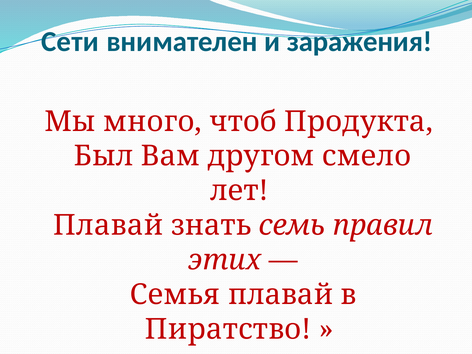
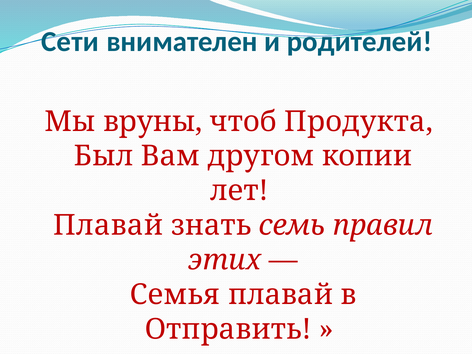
заражения: заражения -> родителей (359, 42)
много: много -> вруны (153, 122)
смело: смело -> копии (367, 156)
Пиратство: Пиратство -> Отправить (228, 329)
